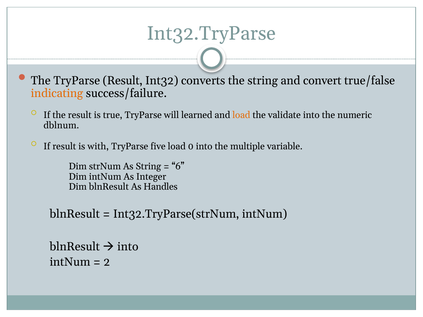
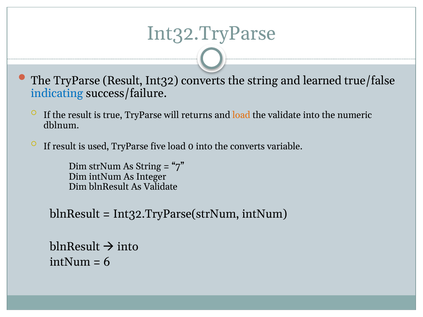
convert: convert -> learned (322, 81)
indicating colour: orange -> blue (57, 93)
learned: learned -> returns (197, 115)
with: with -> used (98, 146)
the multiple: multiple -> converts (247, 146)
6: 6 -> 7 (178, 167)
As Handles: Handles -> Validate (161, 187)
2: 2 -> 6 (107, 262)
